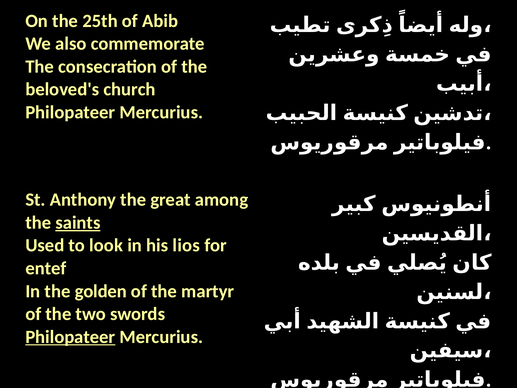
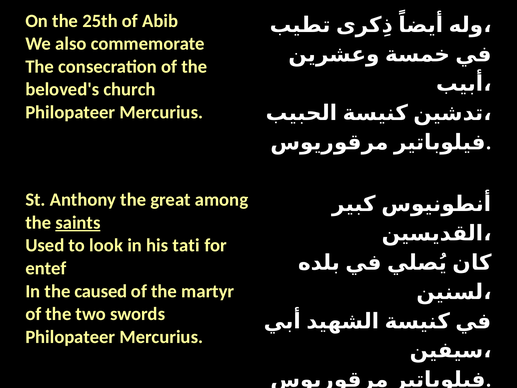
lios: lios -> tati (186, 245)
golden: golden -> caused (101, 291)
Philopateer underline: present -> none (70, 337)
